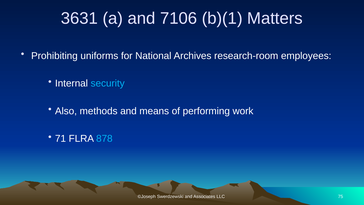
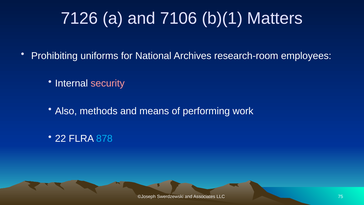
3631: 3631 -> 7126 (79, 18)
security colour: light blue -> pink (108, 83)
71: 71 -> 22 (61, 138)
